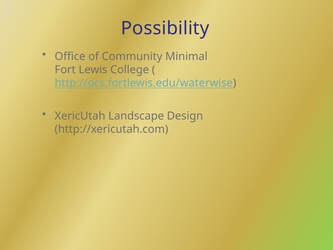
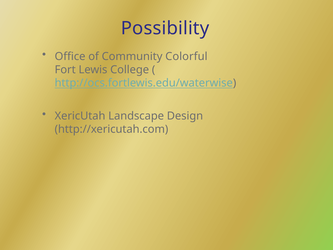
Minimal: Minimal -> Colorful (186, 56)
